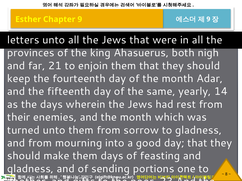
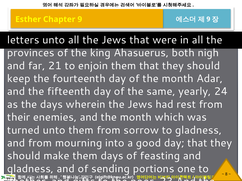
14: 14 -> 24 (221, 92)
